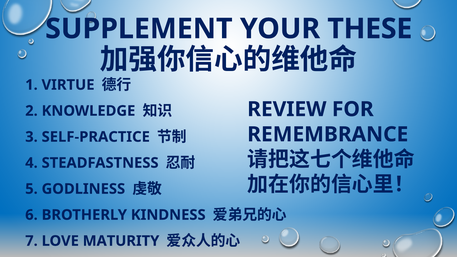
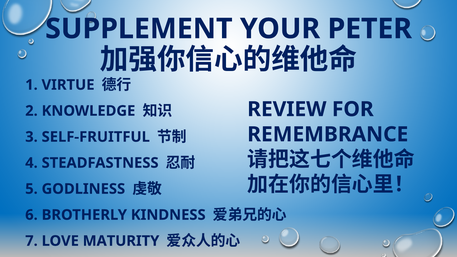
THESE: THESE -> PETER (370, 29)
SELF-PRACTICE: SELF-PRACTICE -> SELF-FRUITFUL (96, 137)
